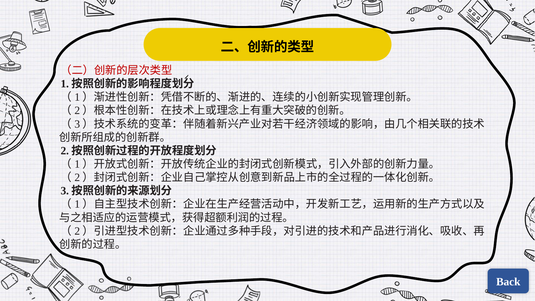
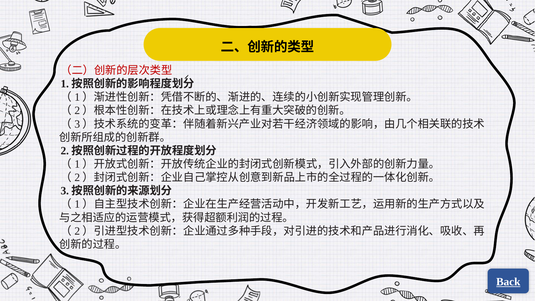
Back underline: none -> present (508, 282)
